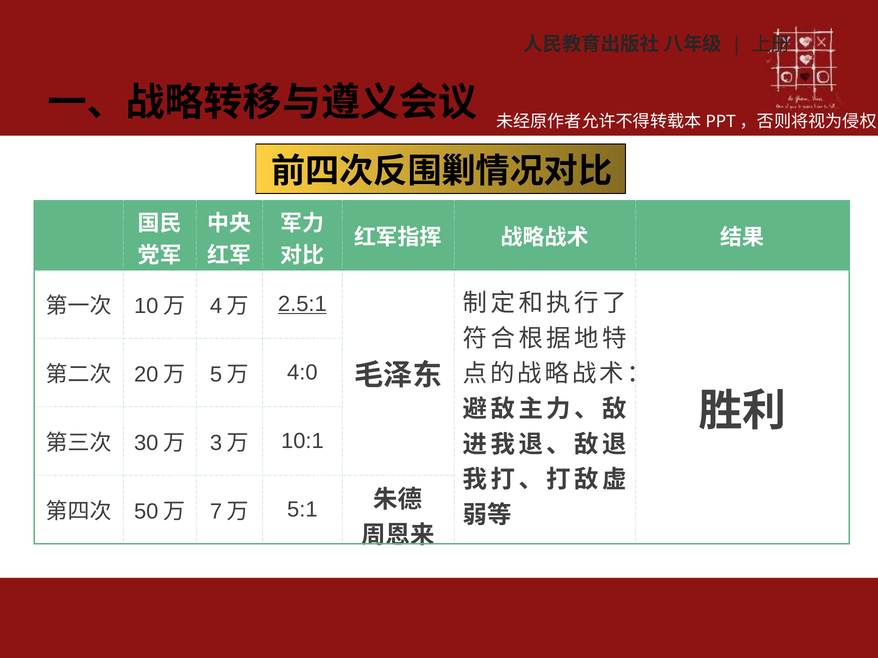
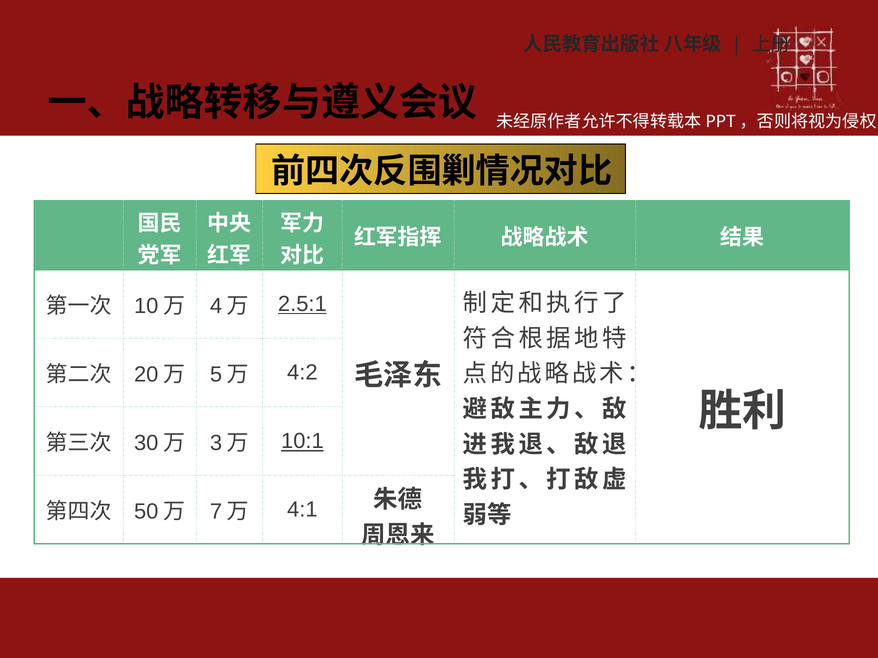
4:0: 4:0 -> 4:2 (302, 373)
10:1 underline: none -> present (302, 442)
5:1: 5:1 -> 4:1 (302, 510)
